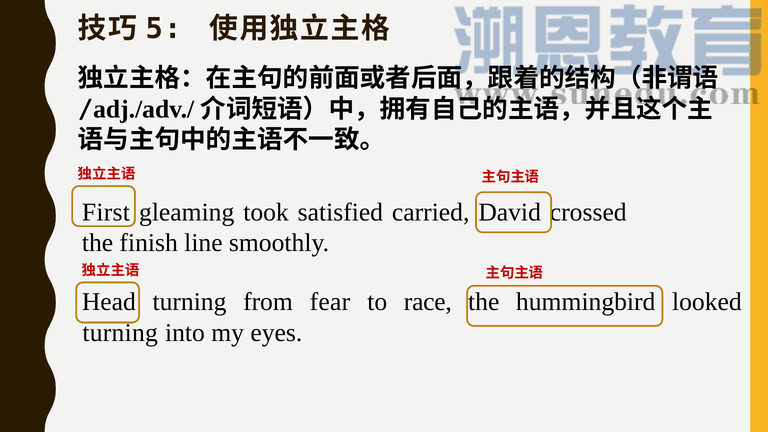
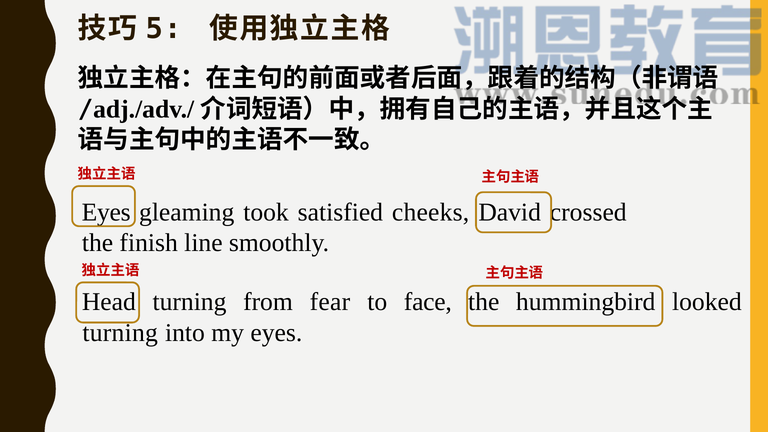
First: First -> Eyes (106, 212)
carried: carried -> cheeks (431, 212)
race: race -> face (428, 302)
